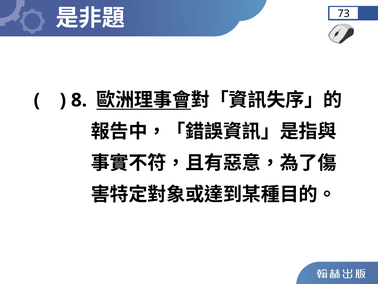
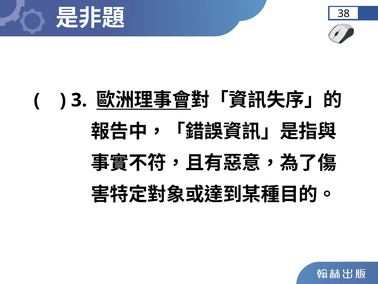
73: 73 -> 38 (344, 14)
8: 8 -> 3 (79, 100)
